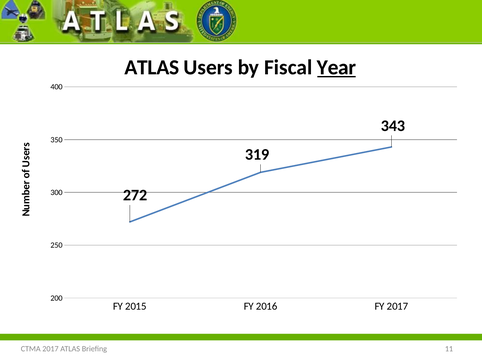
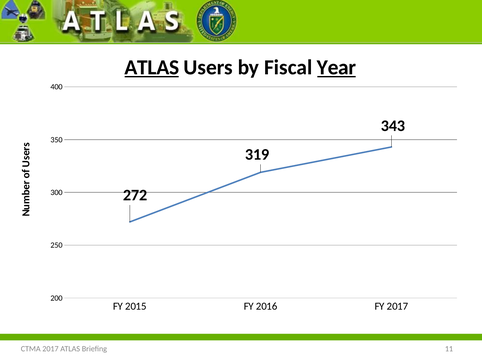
ATLAS underline: none -> present (152, 67)
